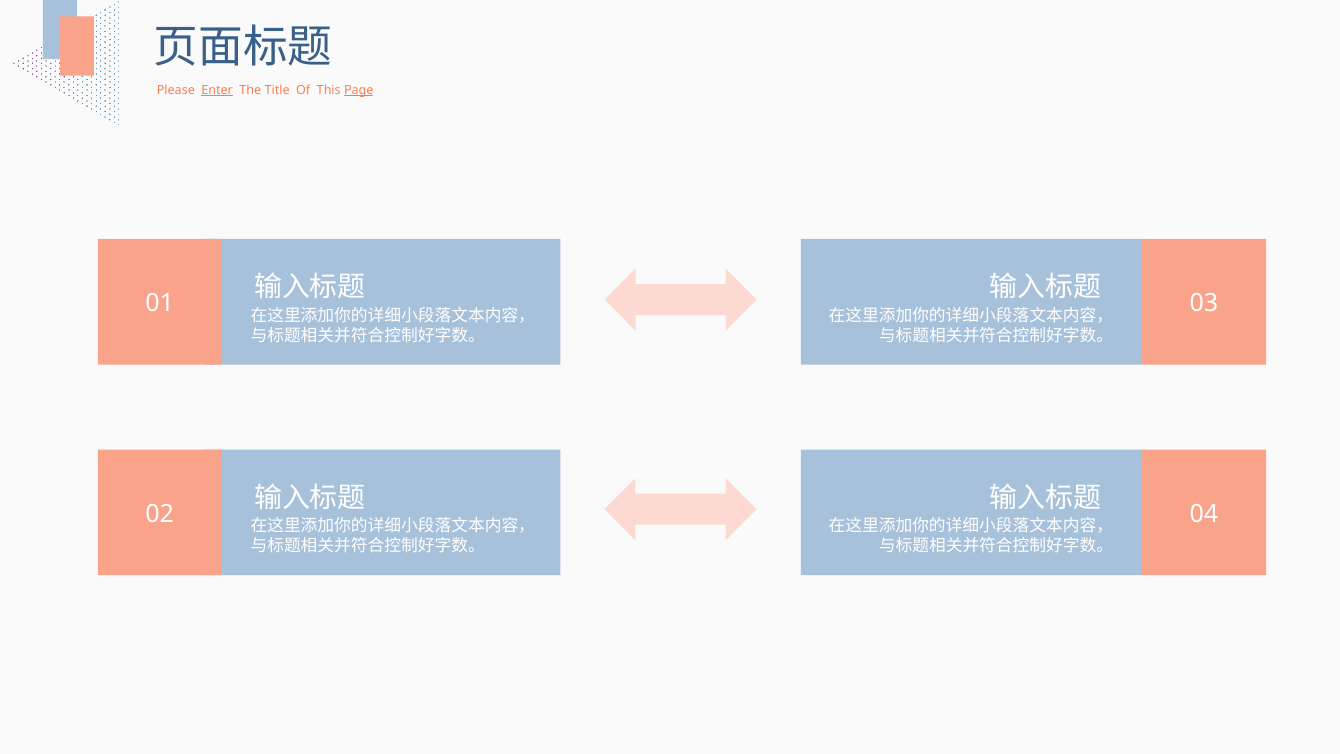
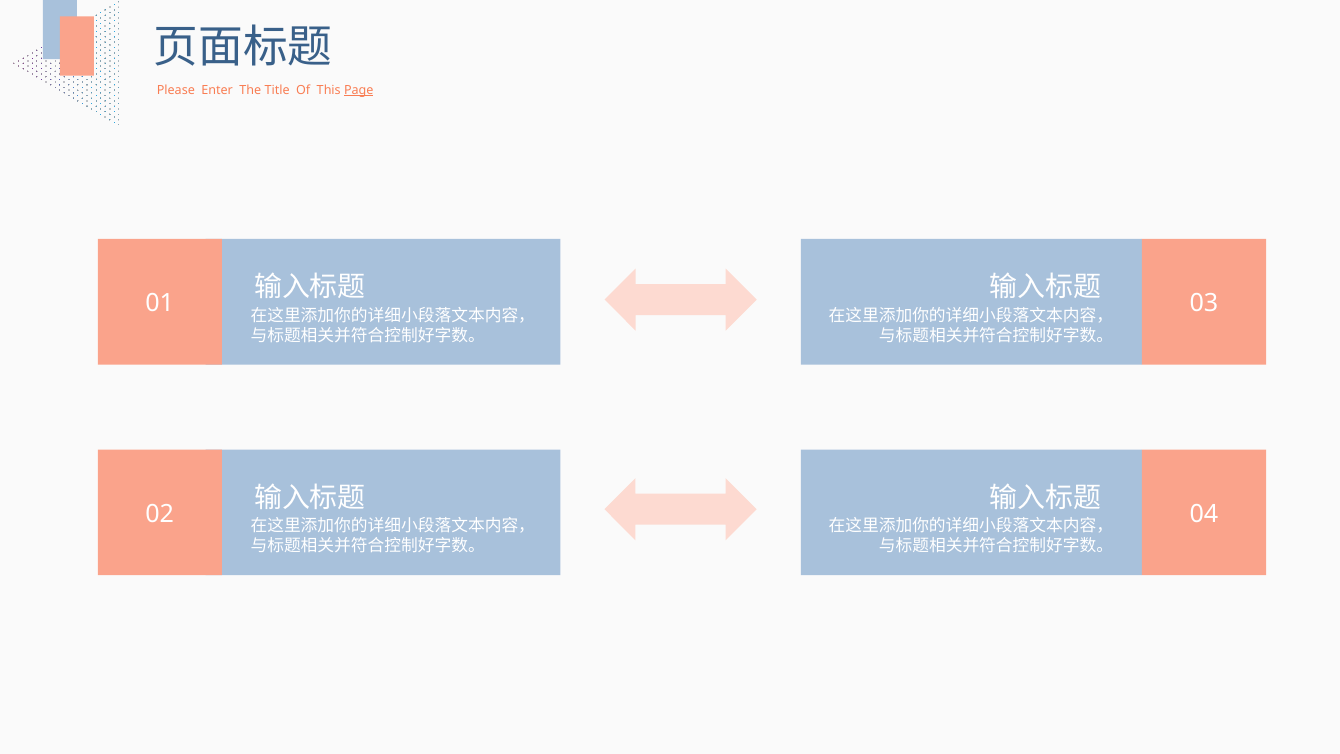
Enter underline: present -> none (217, 90)
